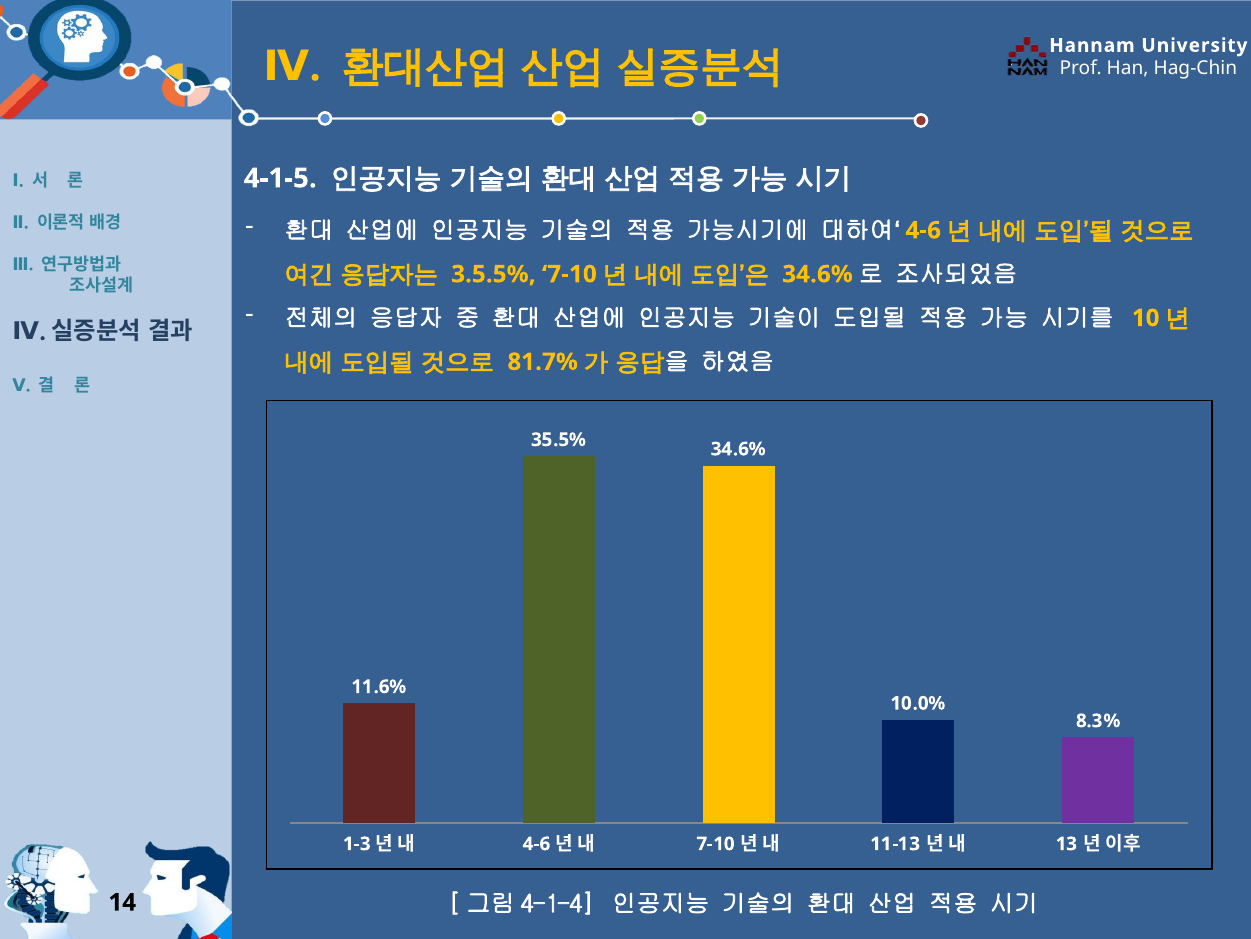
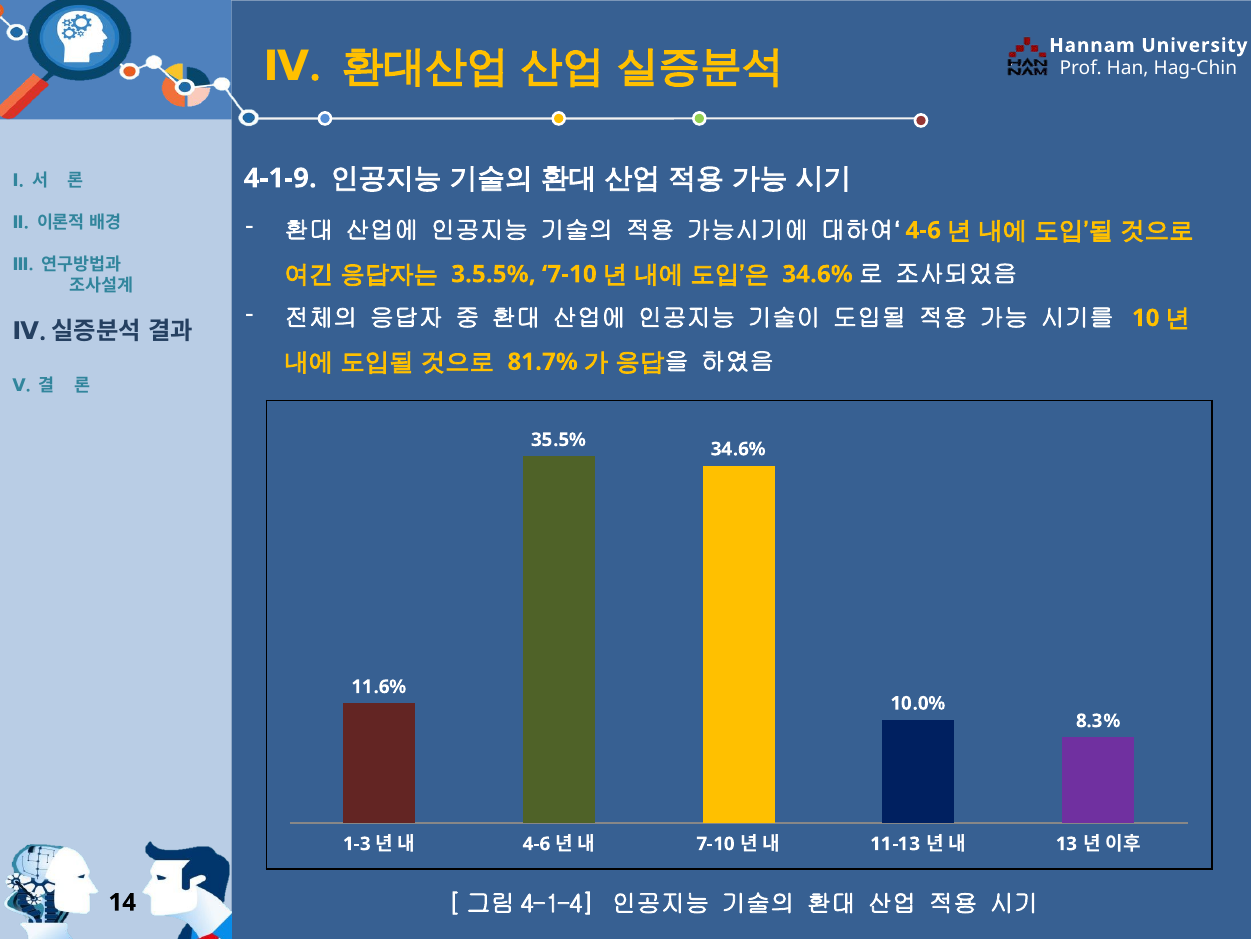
4-1-5: 4-1-5 -> 4-1-9 (280, 178)
